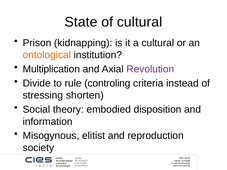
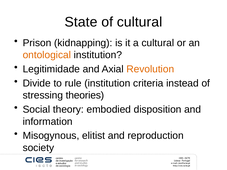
Multiplication: Multiplication -> Legitimidade (51, 69)
Revolution colour: purple -> orange (150, 69)
rule controling: controling -> institution (107, 83)
shorten: shorten -> theories (85, 95)
